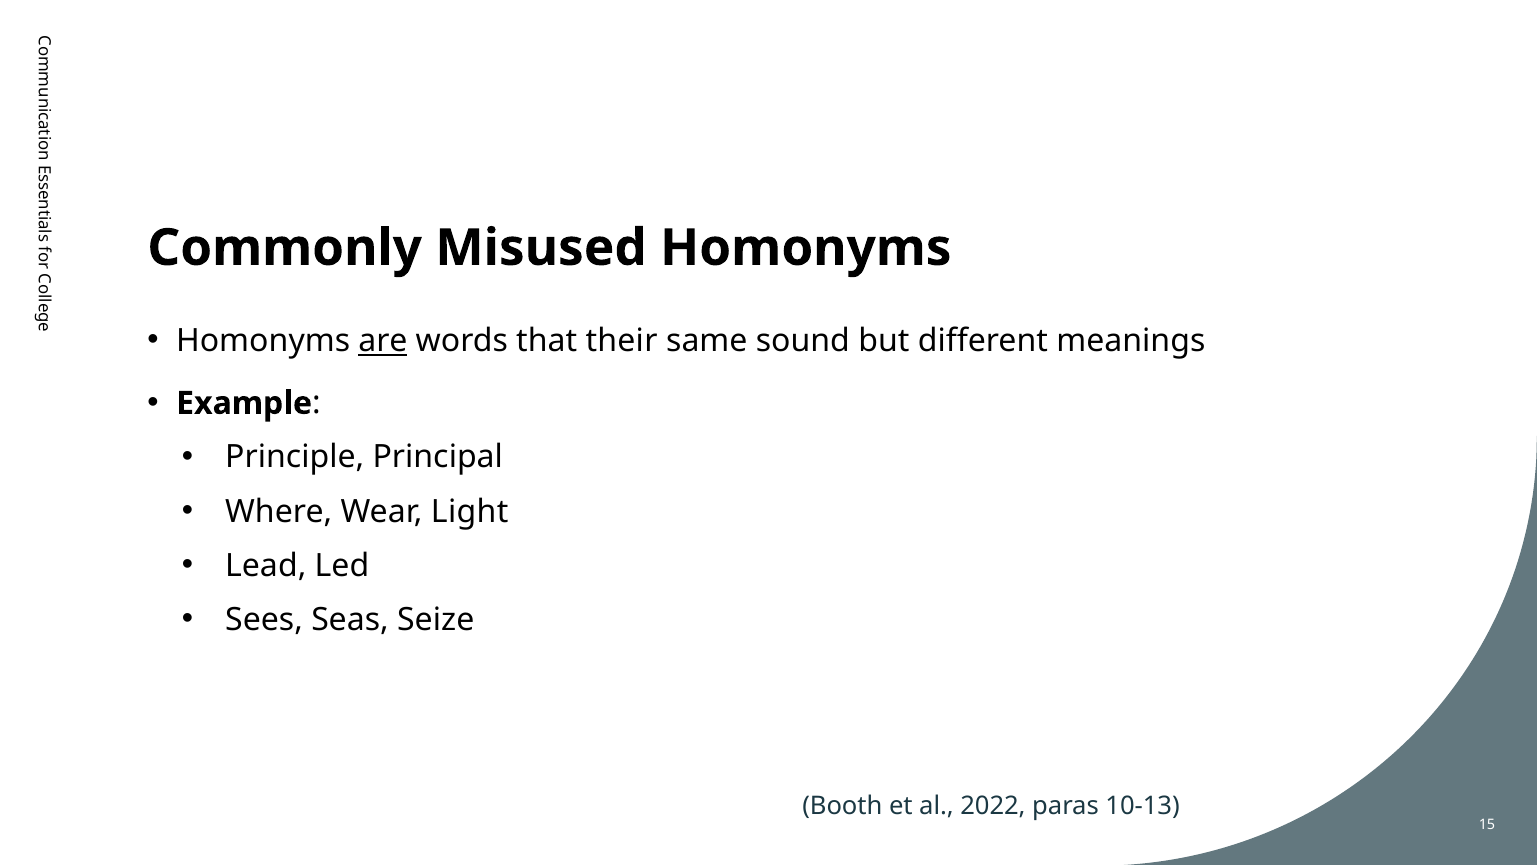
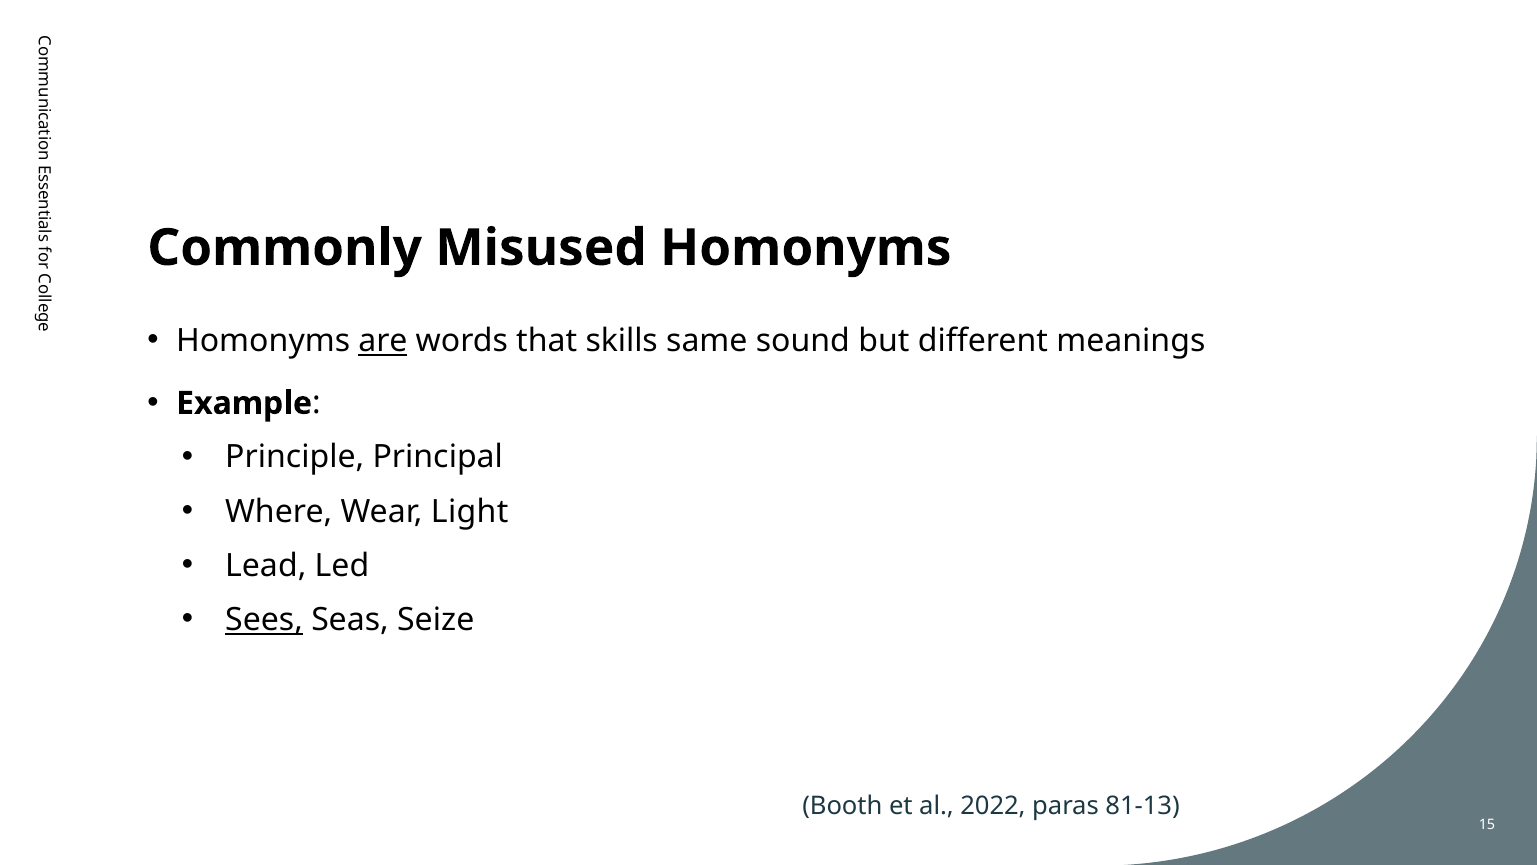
their: their -> skills (622, 341)
Sees underline: none -> present (264, 619)
10-13: 10-13 -> 81-13 (1143, 806)
